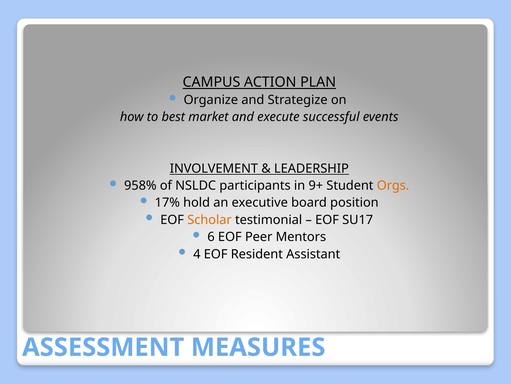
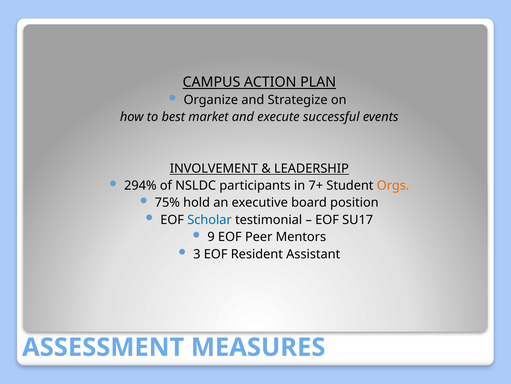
958%: 958% -> 294% (140, 185)
9+: 9+ -> 7+ (316, 185)
17%: 17% -> 75% (167, 202)
Scholar colour: orange -> blue (210, 219)
6: 6 -> 9 (211, 237)
4: 4 -> 3 (197, 254)
